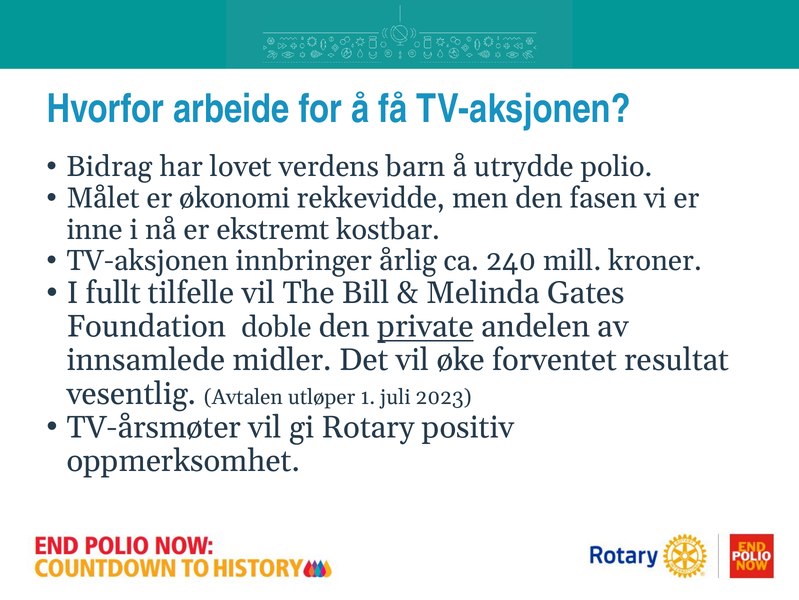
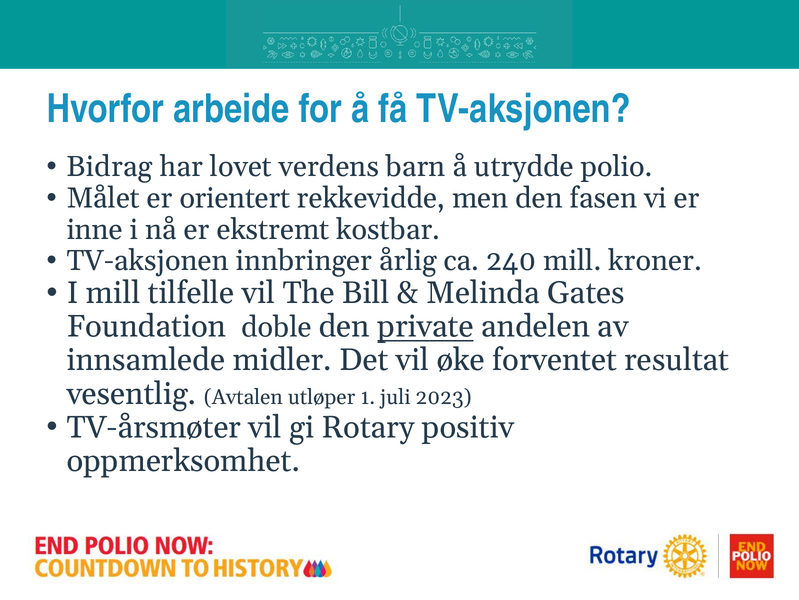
økonomi: økonomi -> orientert (235, 198)
I fullt: fullt -> mill (113, 293)
